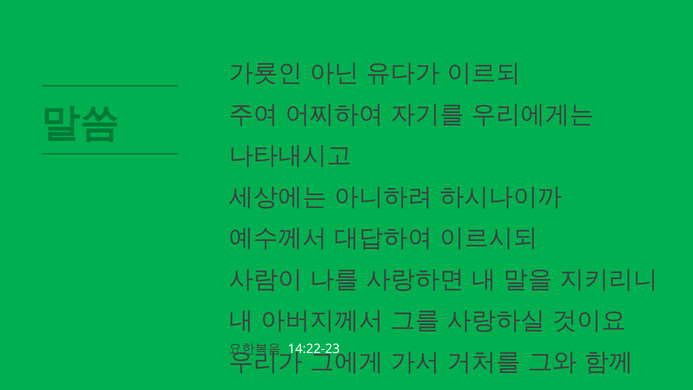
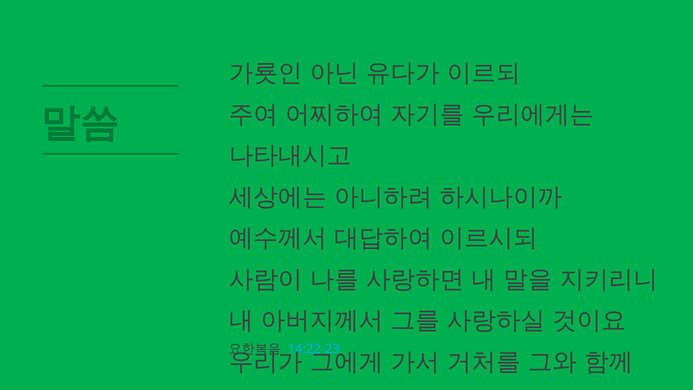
14:22-23 colour: white -> light blue (314, 349)
